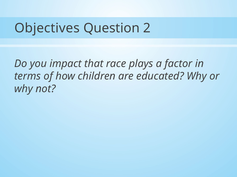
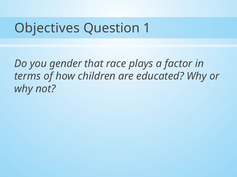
2: 2 -> 1 (147, 28)
impact: impact -> gender (66, 64)
